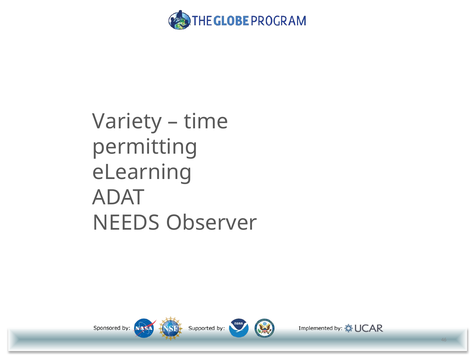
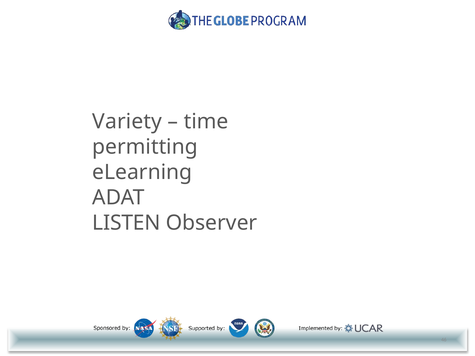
NEEDS: NEEDS -> LISTEN (126, 223)
